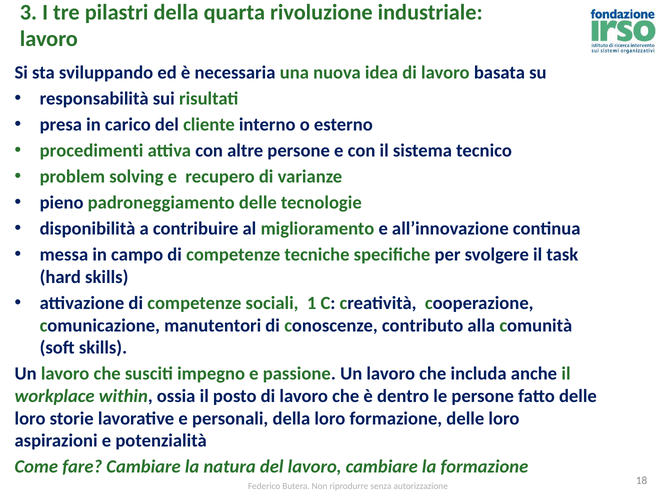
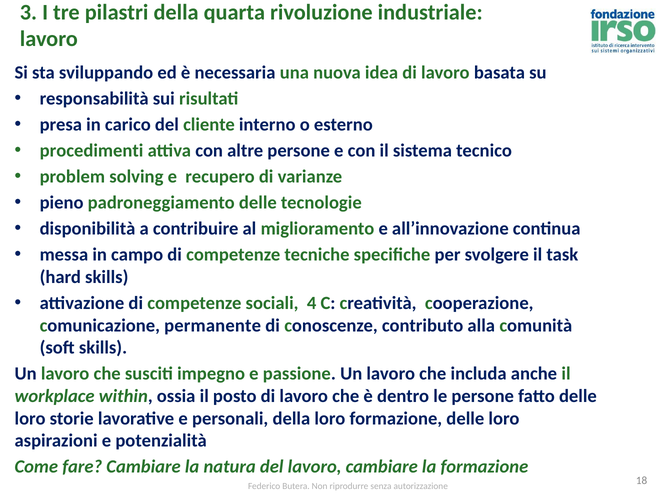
1: 1 -> 4 (312, 303)
manutentori: manutentori -> permanente (213, 325)
